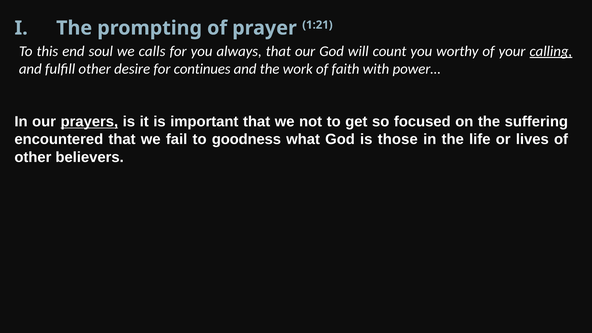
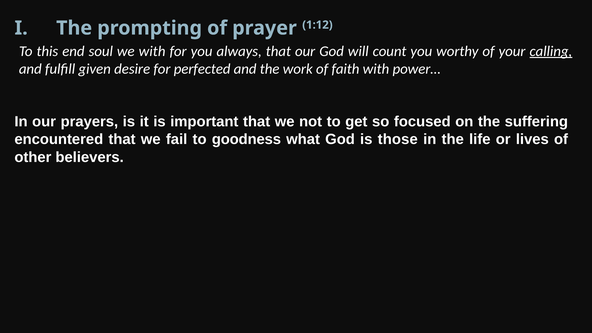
1:21: 1:21 -> 1:12 (317, 25)
we calls: calls -> with (152, 51)
fulfill other: other -> given (95, 69)
continues: continues -> perfected (202, 69)
prayers underline: present -> none (89, 122)
